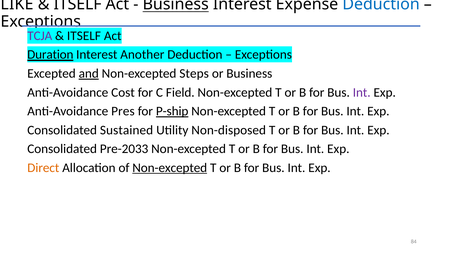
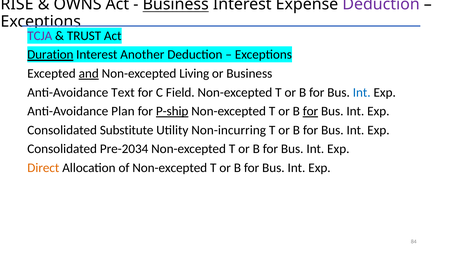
LIKE: LIKE -> RISE (17, 4)
ITSELF: ITSELF -> OWNS (78, 4)
Deduction colour: blue -> purple (381, 4)
ITSELF: ITSELF -> TRUST (84, 36)
Steps: Steps -> Living (194, 74)
Cost: Cost -> Text (123, 93)
Int colour: purple -> blue (362, 93)
Pres: Pres -> Plan (123, 112)
for underline: none -> present (310, 112)
Sustained: Sustained -> Substitute (127, 130)
Non-disposed: Non-disposed -> Non-incurring (229, 130)
Pre-2033: Pre-2033 -> Pre-2034 (124, 149)
Non-excepted underline: present -> none (170, 168)
